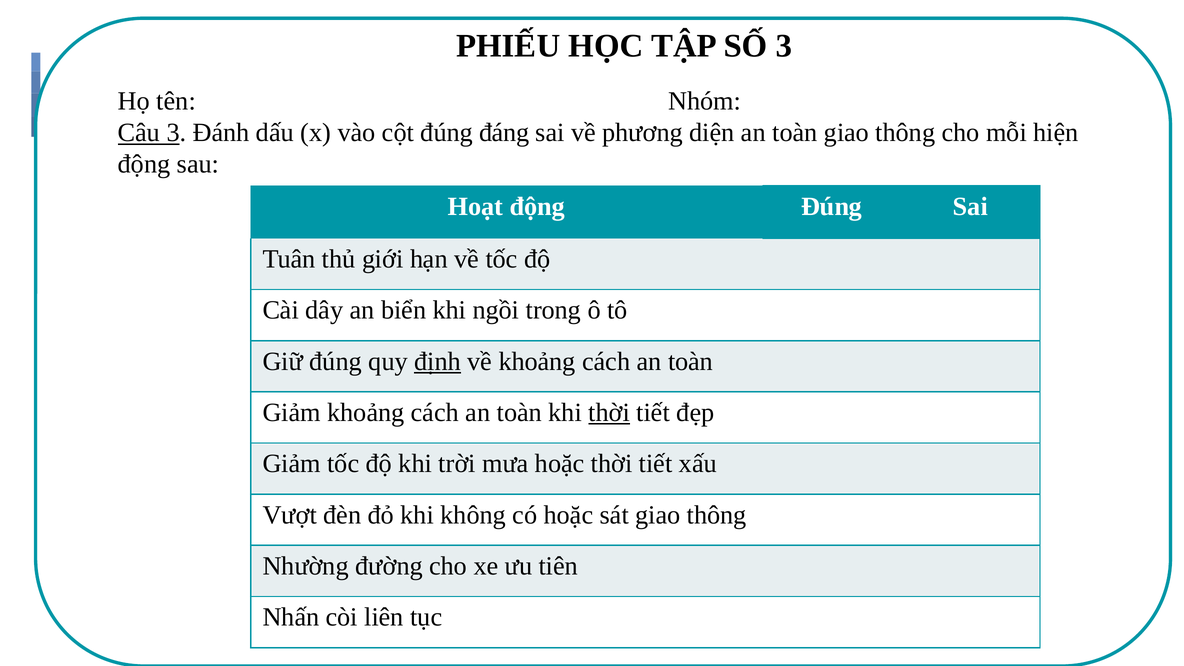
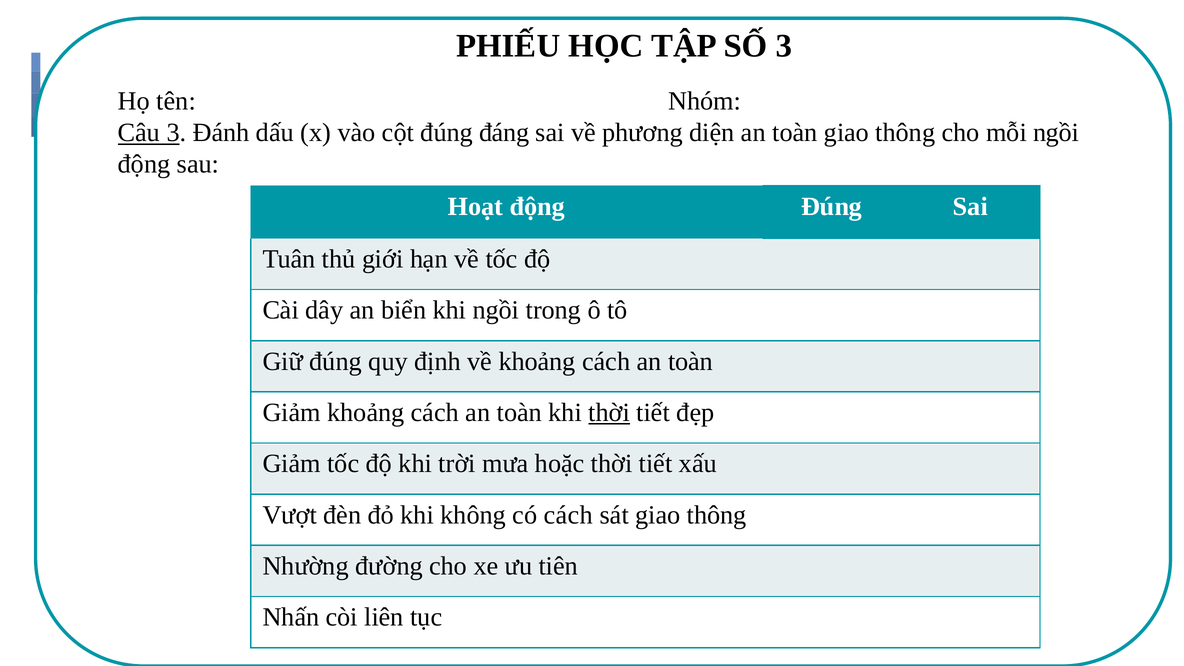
mỗi hiện: hiện -> ngồi (1056, 132)
định underline: present -> none (438, 361)
có hoặc: hoặc -> cách (568, 515)
